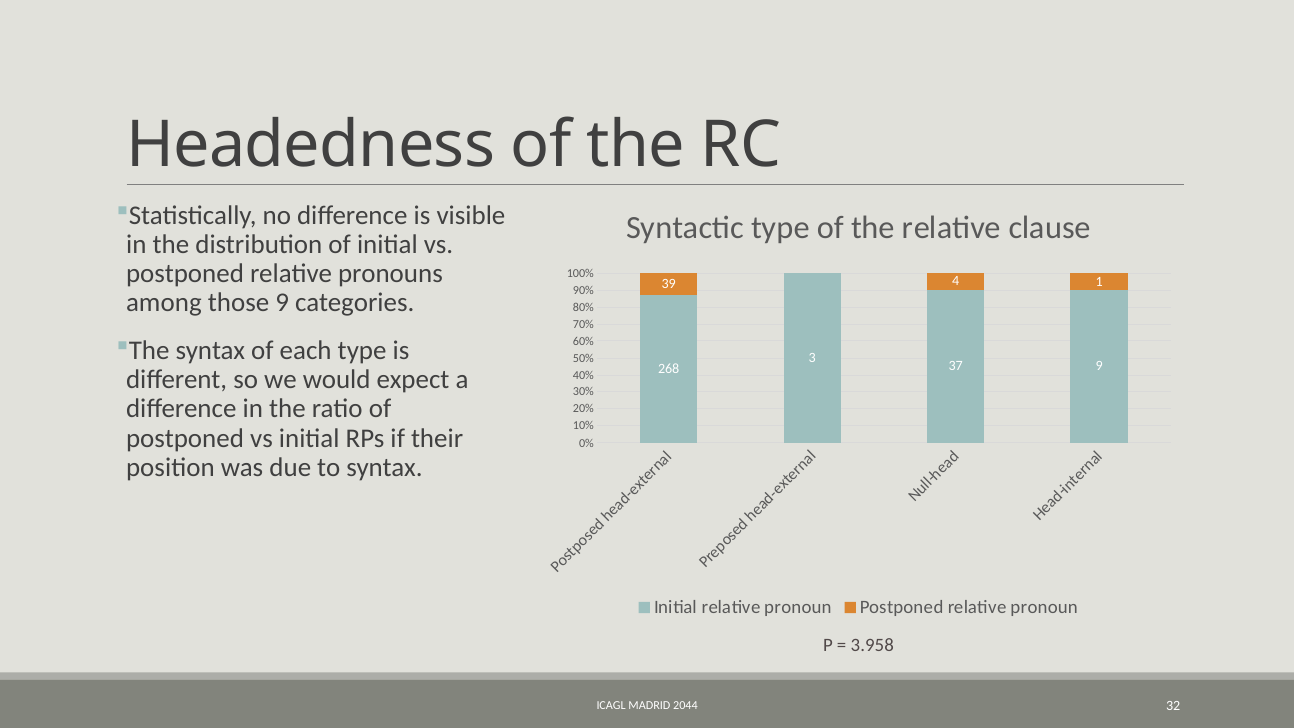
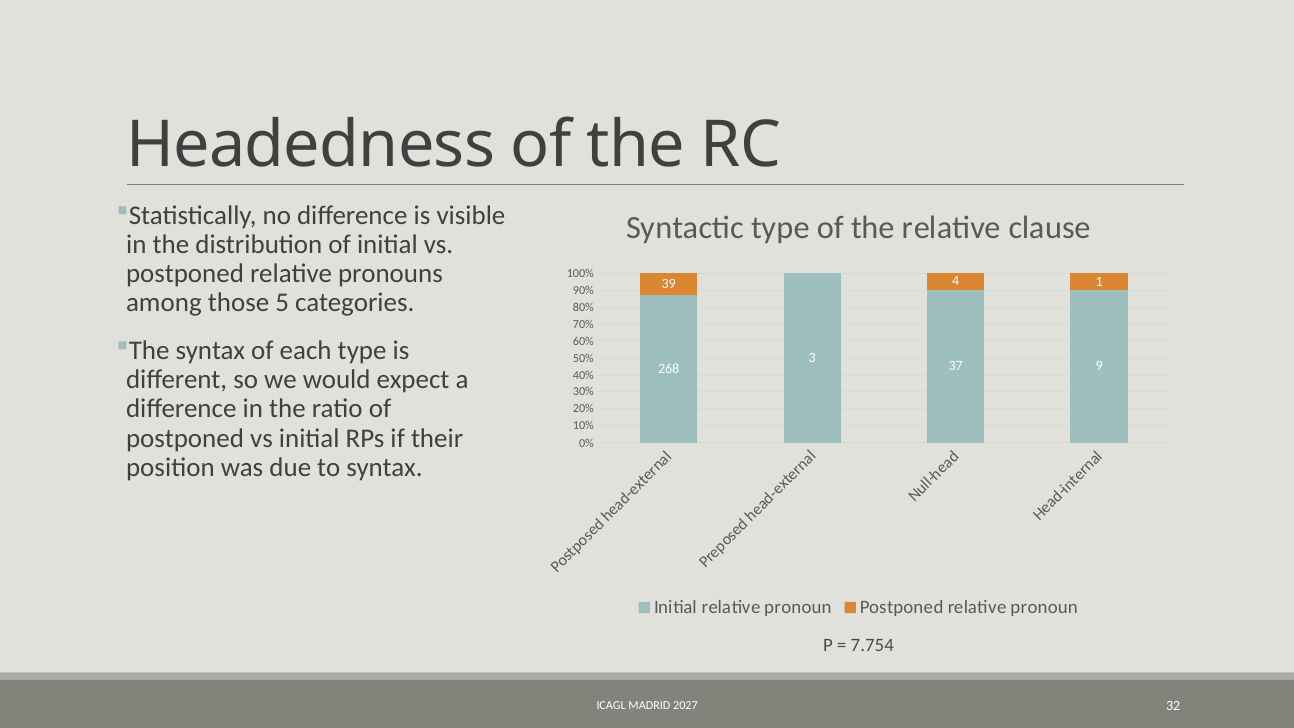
those 9: 9 -> 5 (282, 303)
3.958: 3.958 -> 7.754 (872, 646)
2044: 2044 -> 2027 (685, 706)
